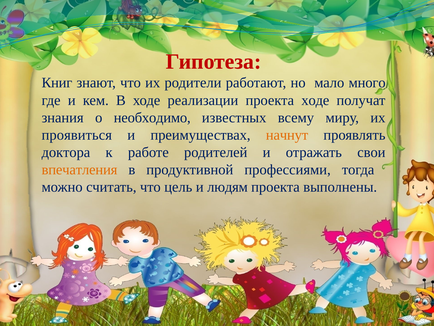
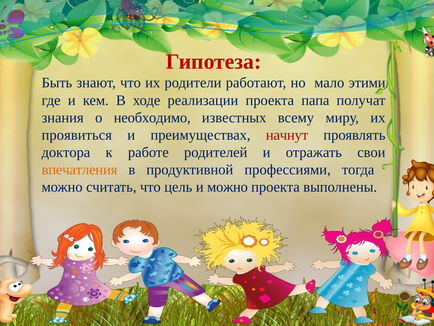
Книг: Книг -> Быть (57, 83)
много: много -> этими (367, 83)
проекта ходе: ходе -> папа (315, 100)
начнут colour: orange -> red (287, 135)
и людям: людям -> можно (228, 187)
